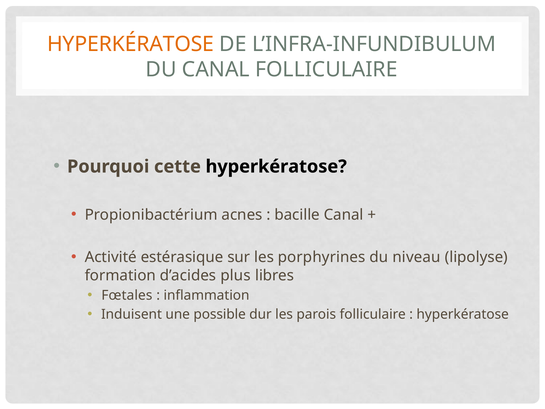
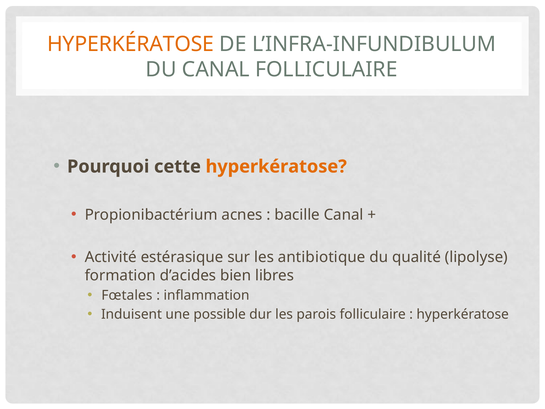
hyperkératose colour: black -> orange (276, 166)
porphyrines: porphyrines -> antibiotique (322, 257)
niveau: niveau -> qualité (417, 257)
plus: plus -> bien (236, 275)
